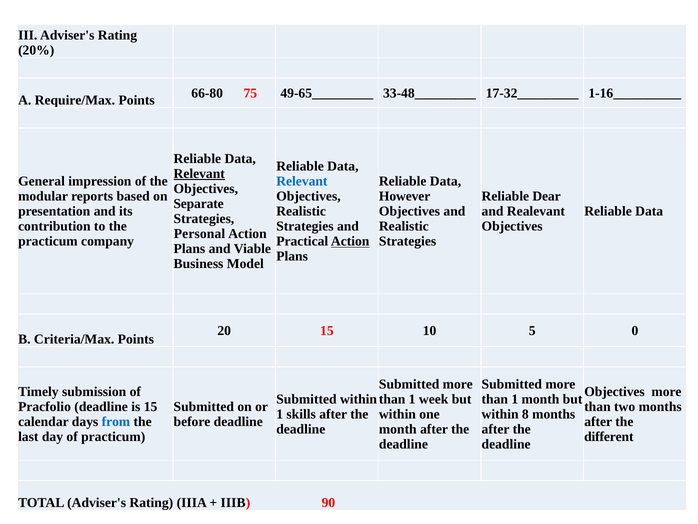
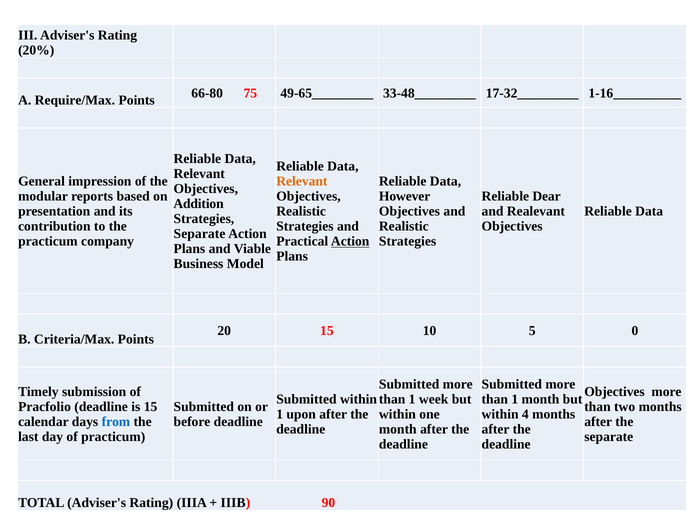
Relevant underline: present -> none (199, 174)
Relevant colour: blue -> orange (302, 181)
Separate: Separate -> Addition (199, 204)
Personal: Personal -> Separate (200, 234)
skills: skills -> upon (301, 414)
8: 8 -> 4 (525, 414)
different: different -> separate (609, 436)
